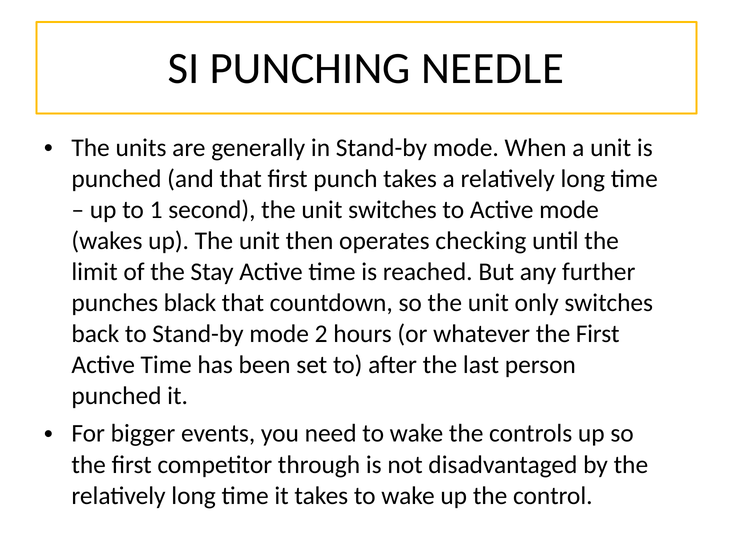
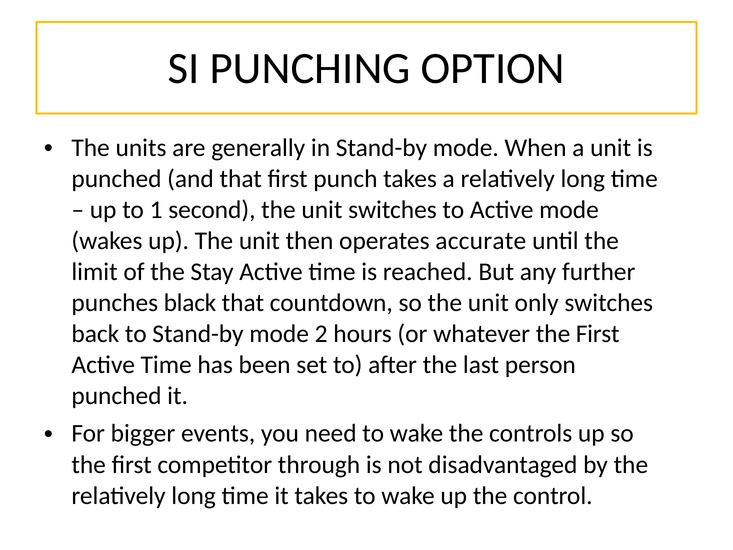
NEEDLE: NEEDLE -> OPTION (493, 68)
checking: checking -> accurate (481, 241)
